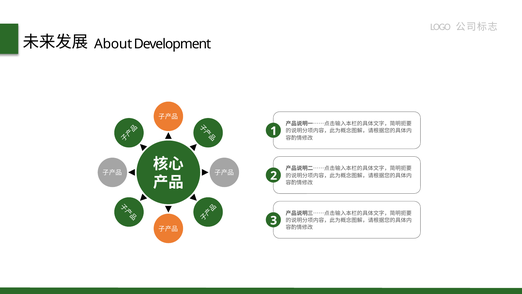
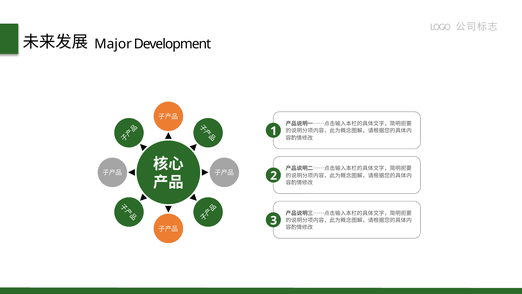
About: About -> Major (113, 44)
